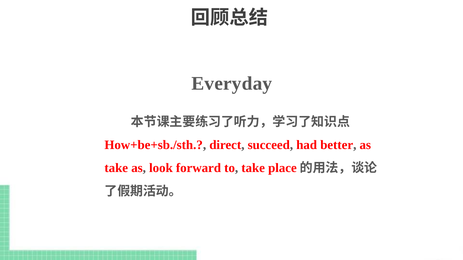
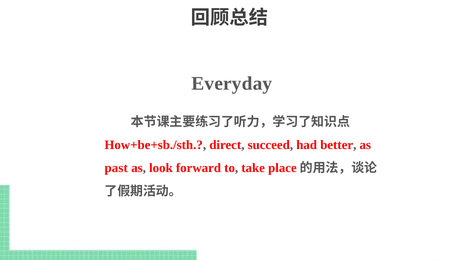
take: take -> past (116, 168)
